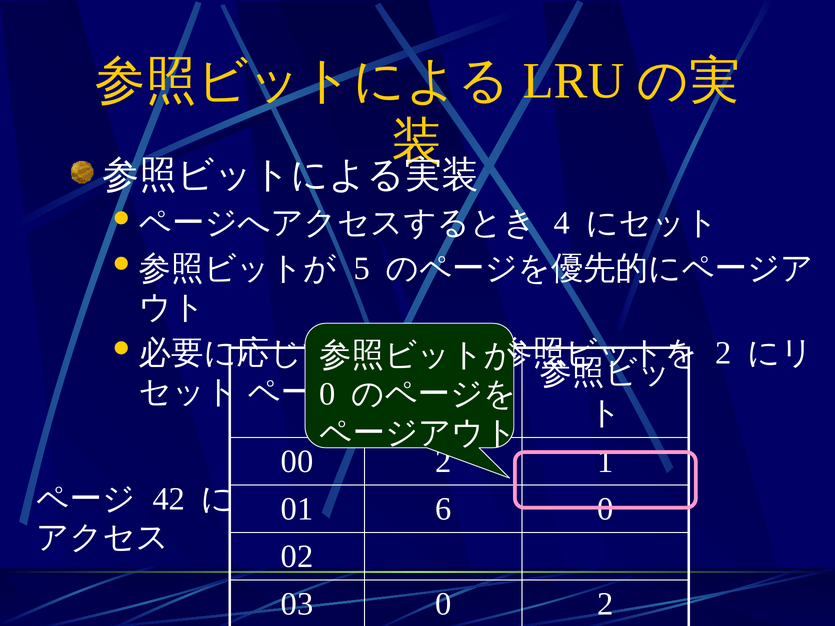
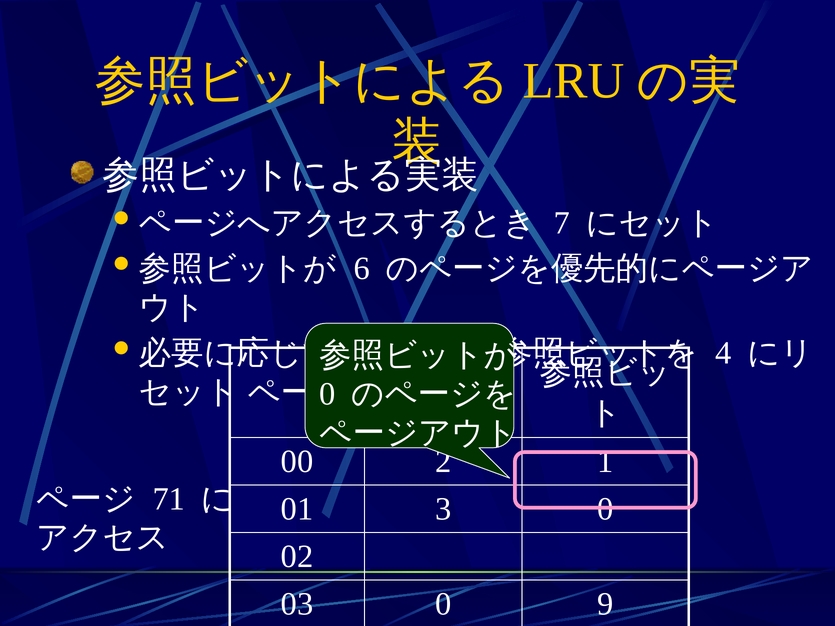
4: 4 -> 7 (562, 223)
5: 5 -> 6 (362, 269)
2: 2 -> 4 (723, 353)
42: 42 -> 71 (169, 499)
6: 6 -> 3 (443, 509)
0 2: 2 -> 9 (605, 604)
